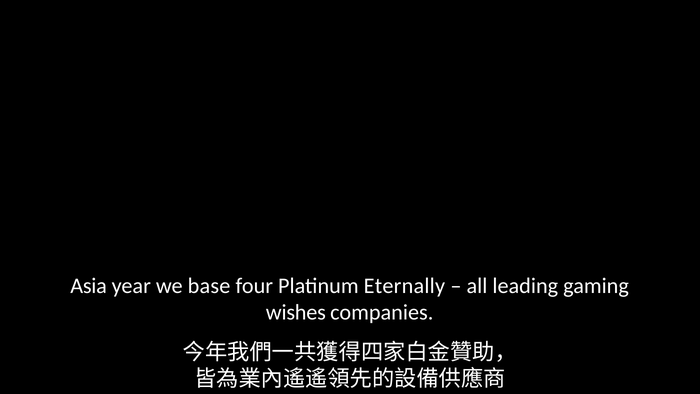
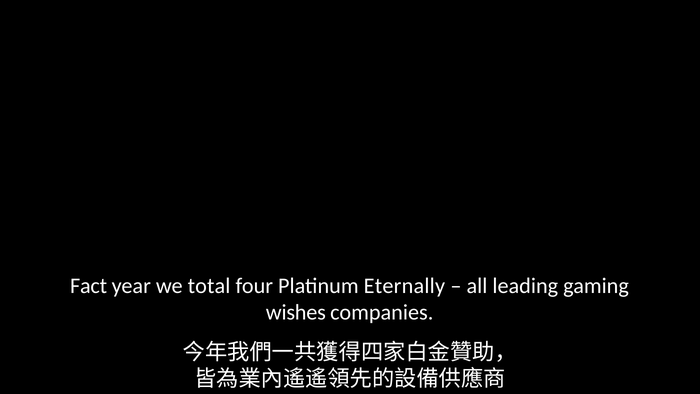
Asia: Asia -> Fact (89, 285)
base: base -> total (209, 285)
